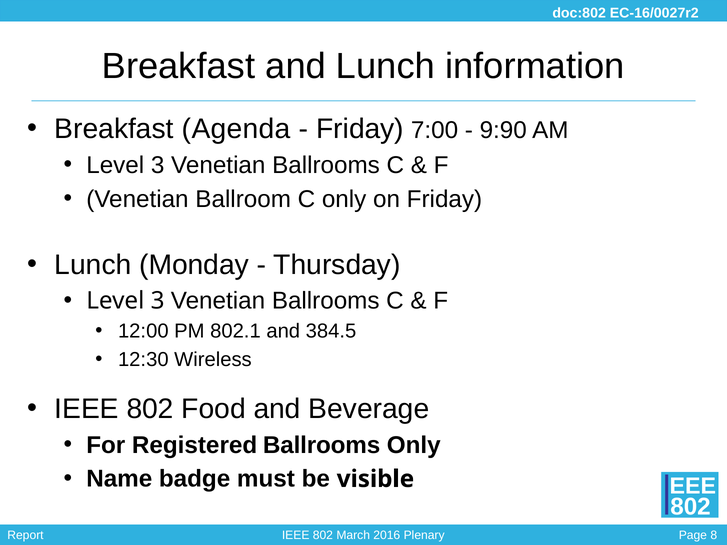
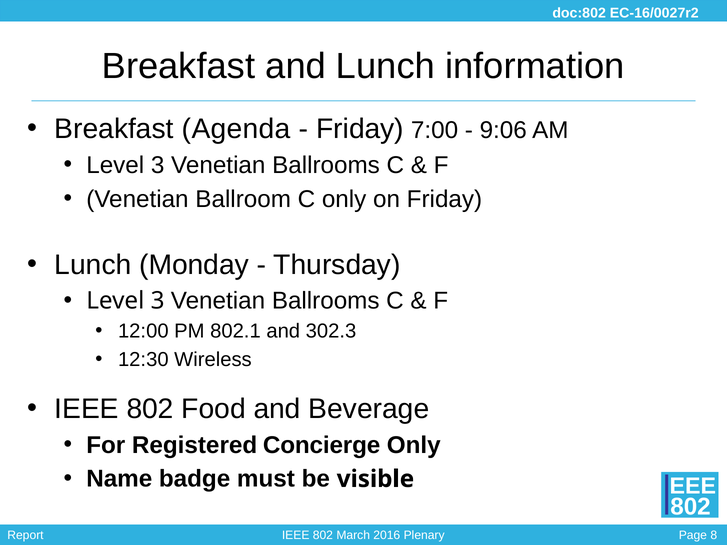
9:90: 9:90 -> 9:06 (503, 131)
384.5: 384.5 -> 302.3 (331, 331)
Registered Ballrooms: Ballrooms -> Concierge (322, 445)
